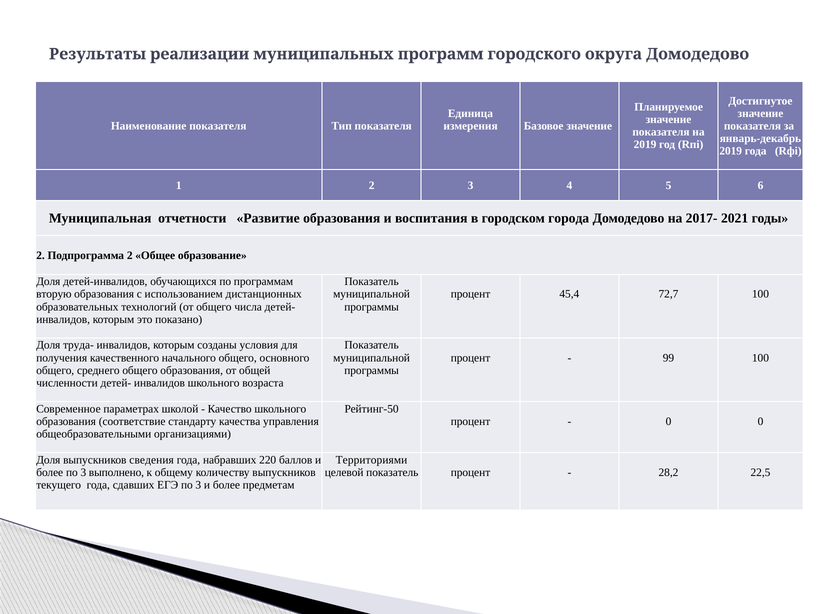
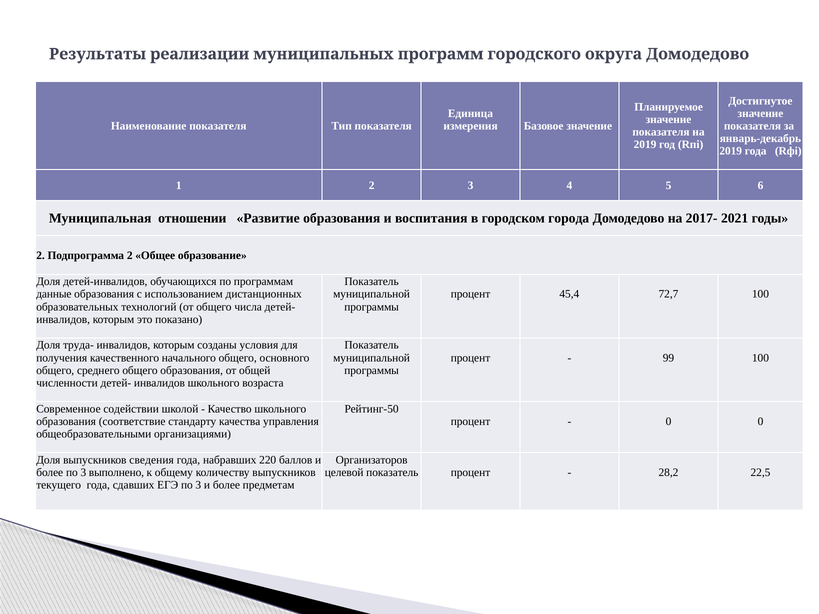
отчетности: отчетности -> отношении (192, 219)
вторую: вторую -> данные (54, 294)
параметрах: параметрах -> содействии (131, 409)
Территориями: Территориями -> Организаторов (372, 460)
